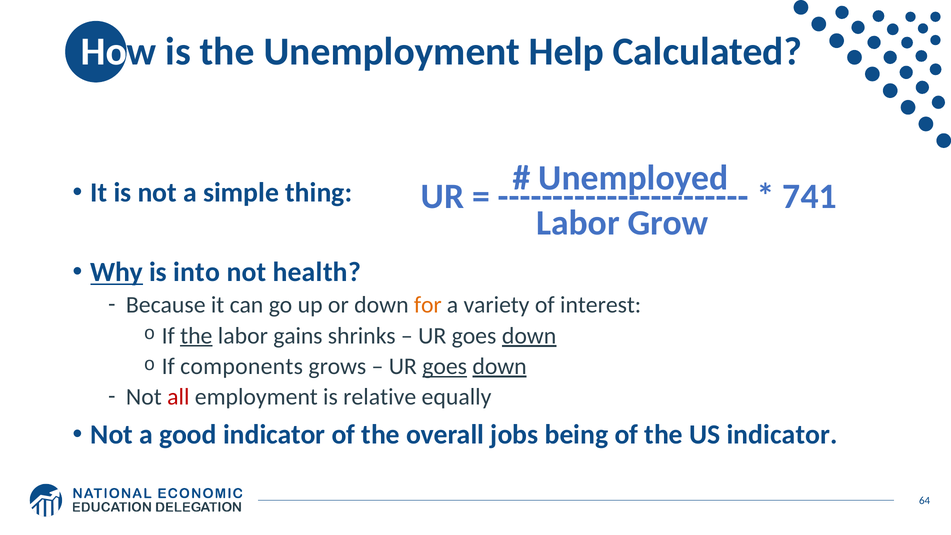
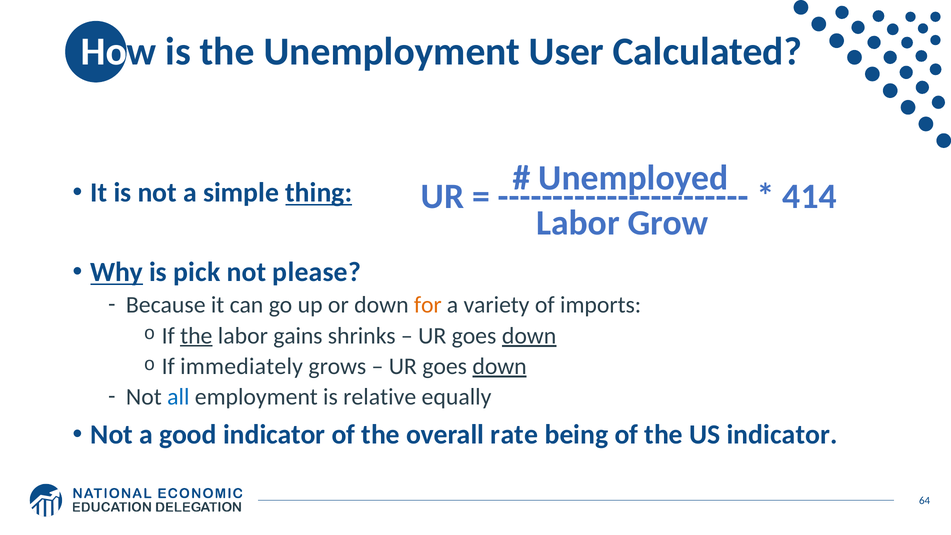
Help: Help -> User (566, 51)
thing underline: none -> present (319, 193)
741: 741 -> 414 (810, 196)
into: into -> pick (197, 272)
health: health -> please (317, 272)
interest: interest -> imports (601, 305)
components: components -> immediately (242, 366)
goes underline: present -> none (445, 366)
all colour: red -> blue (178, 397)
jobs: jobs -> rate (514, 435)
